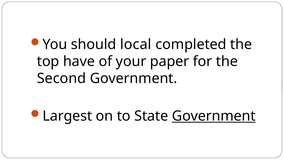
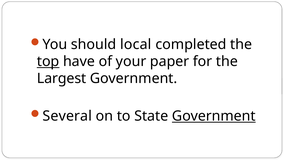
top underline: none -> present (48, 61)
Second: Second -> Largest (62, 78)
Largest: Largest -> Several (67, 116)
